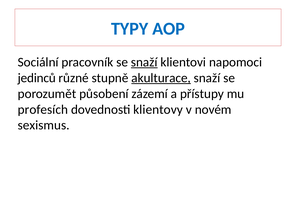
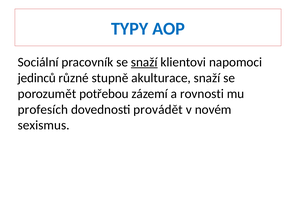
akulturace underline: present -> none (161, 78)
působení: působení -> potřebou (104, 94)
přístupy: přístupy -> rovnosti (202, 94)
klientovy: klientovy -> provádět (158, 109)
